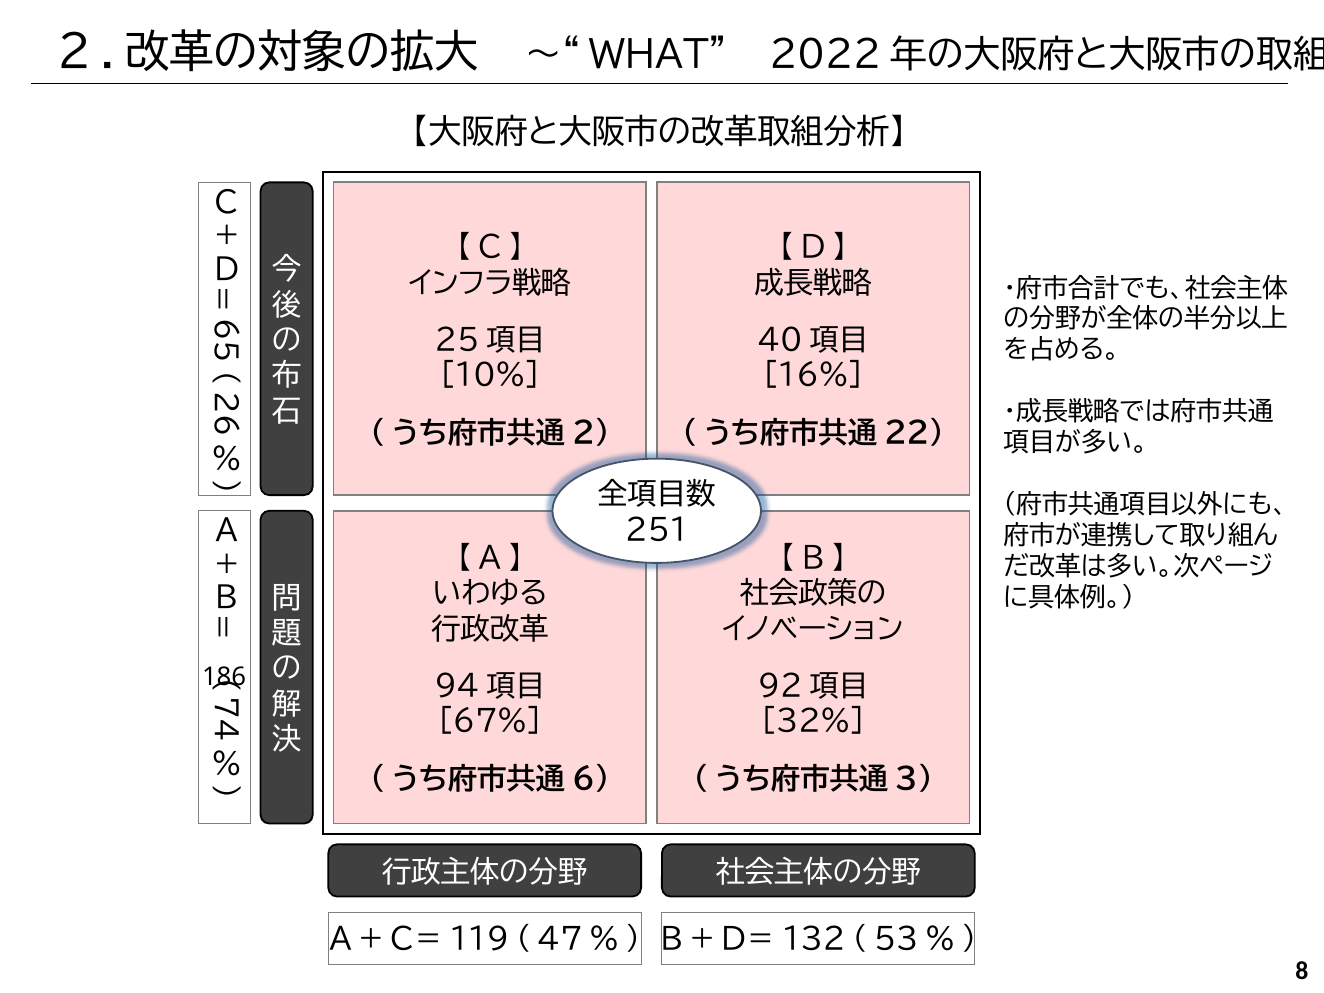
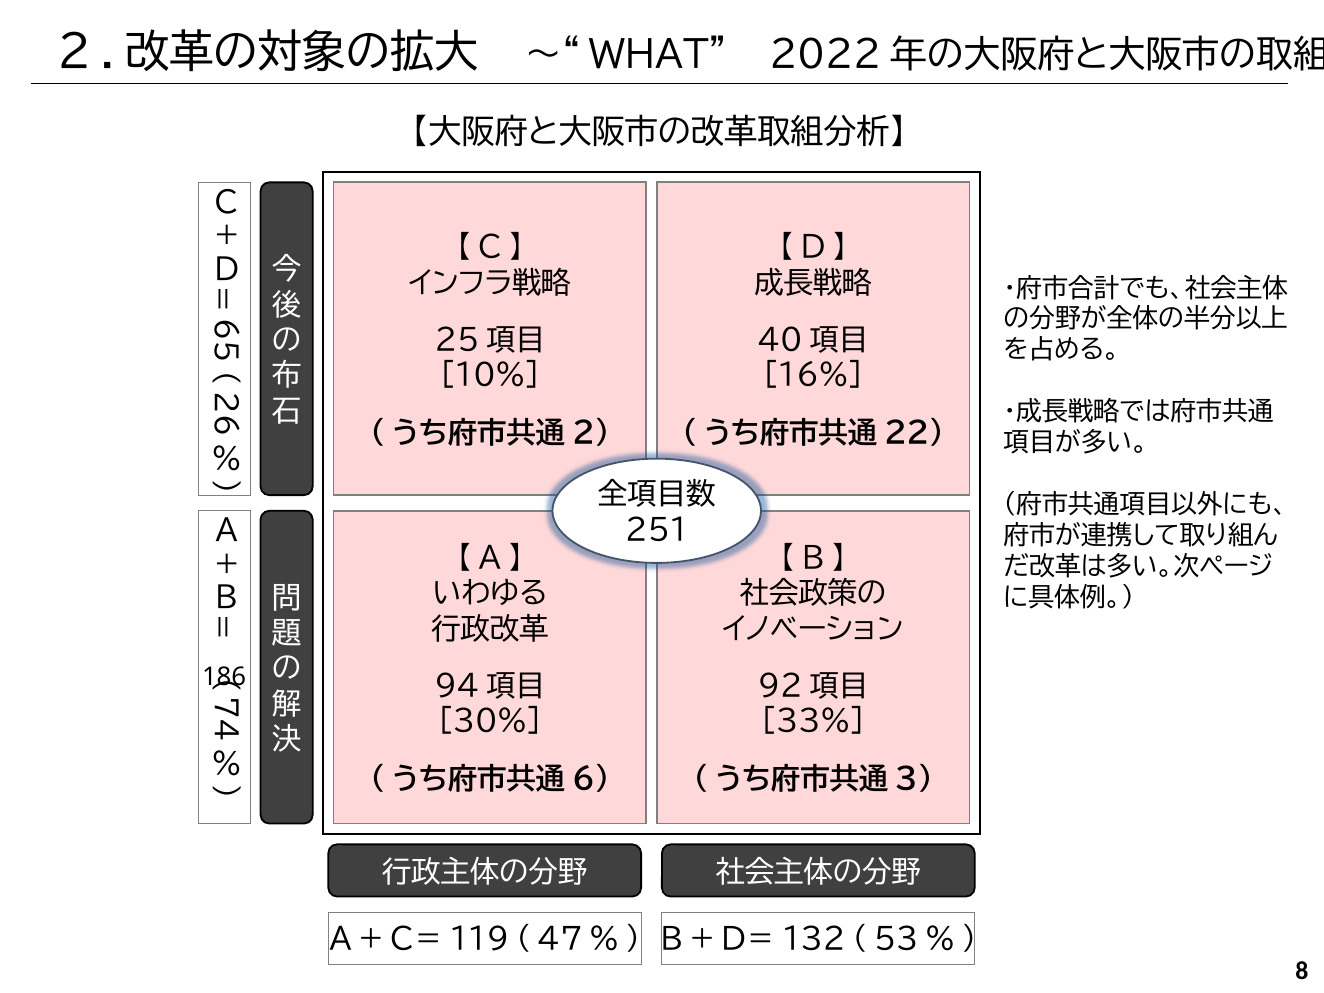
67%: 67% -> 30% (490, 722)
32%: 32% -> 33% (813, 722)
